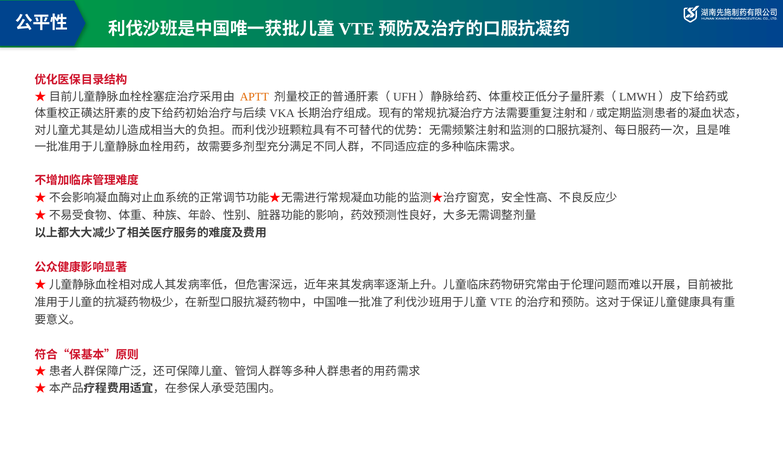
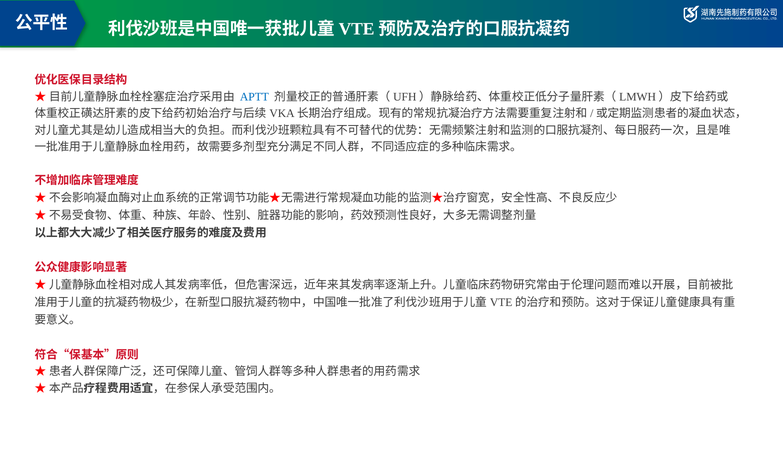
APTT colour: orange -> blue (254, 97)
